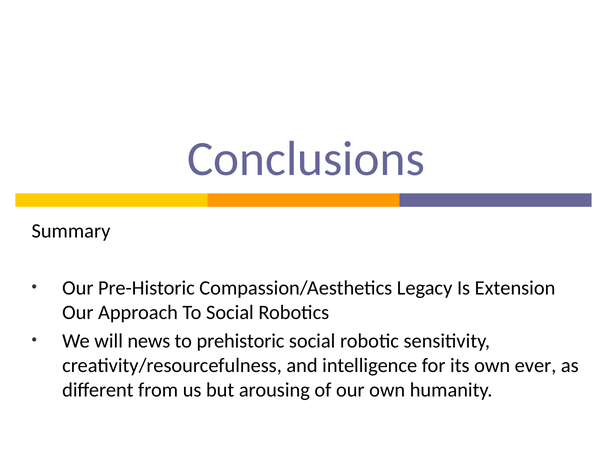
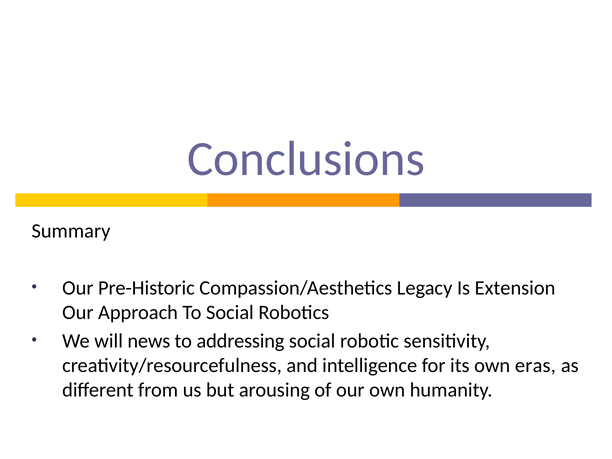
prehistoric: prehistoric -> addressing (241, 341)
ever: ever -> eras (535, 366)
